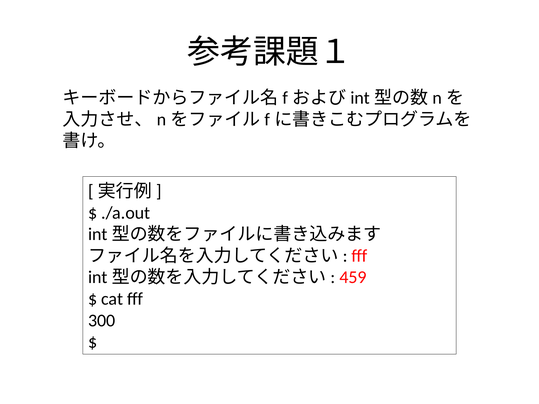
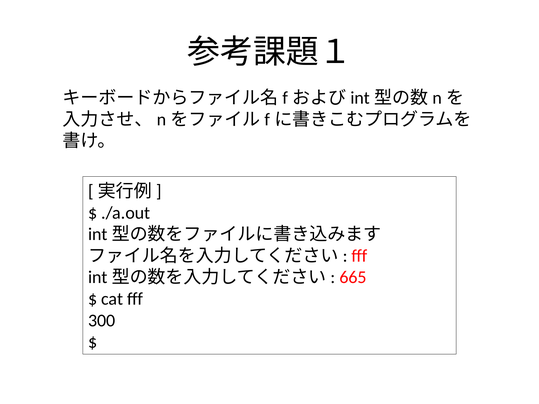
459: 459 -> 665 (353, 278)
